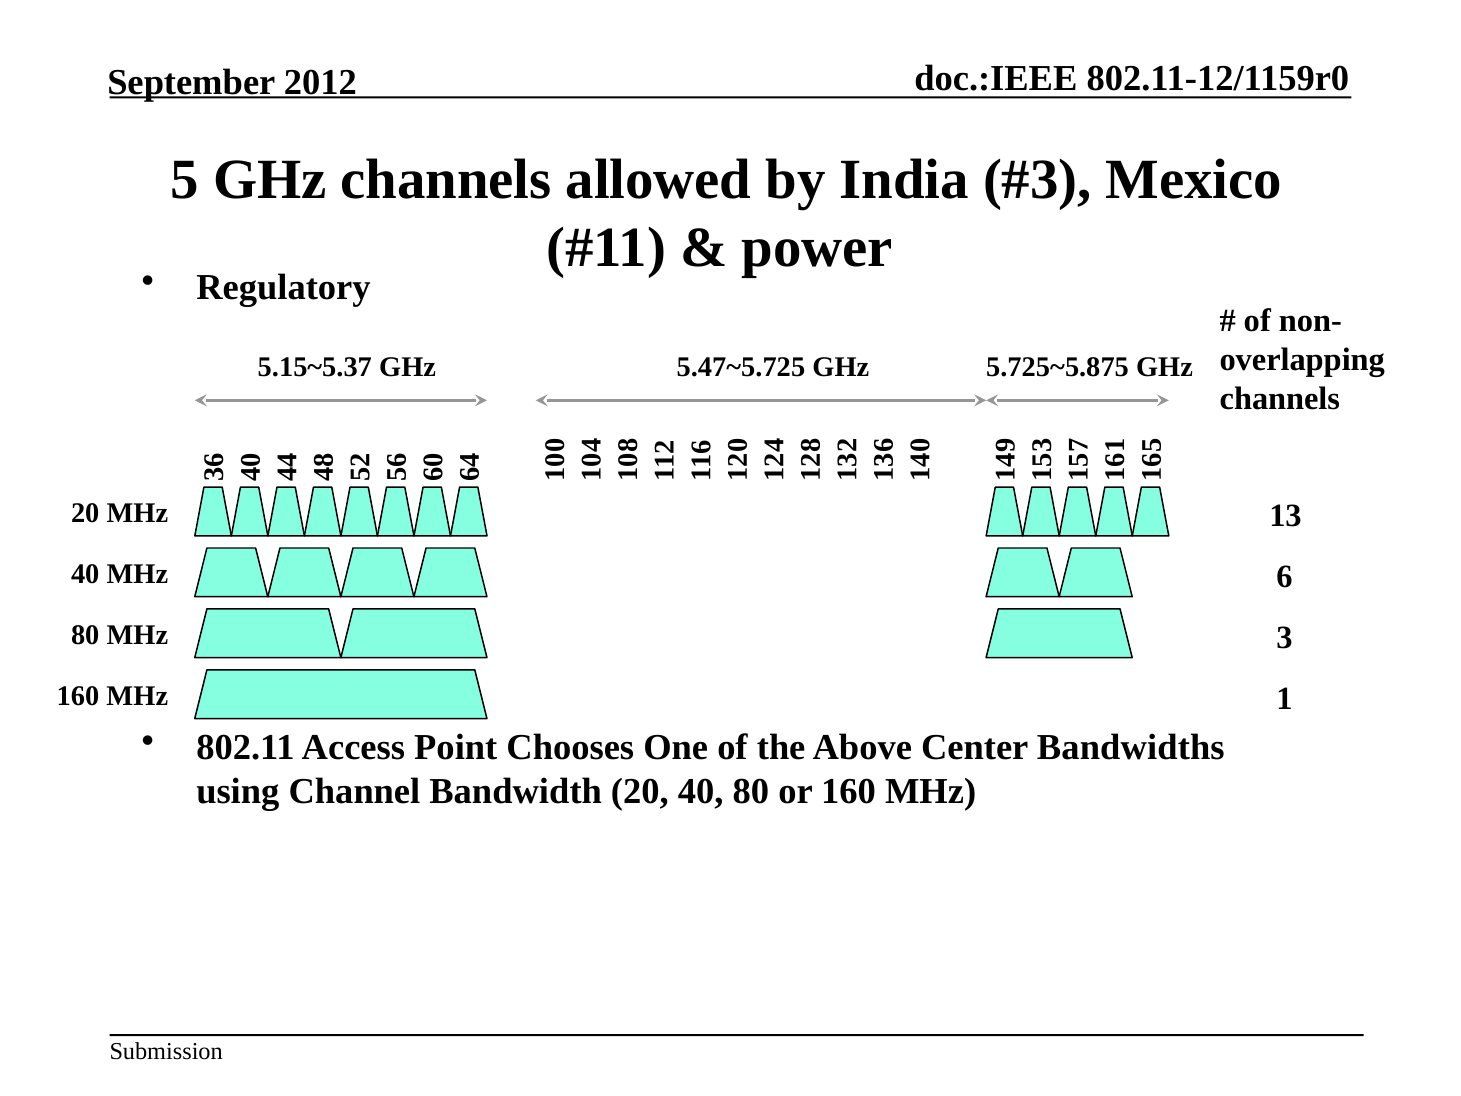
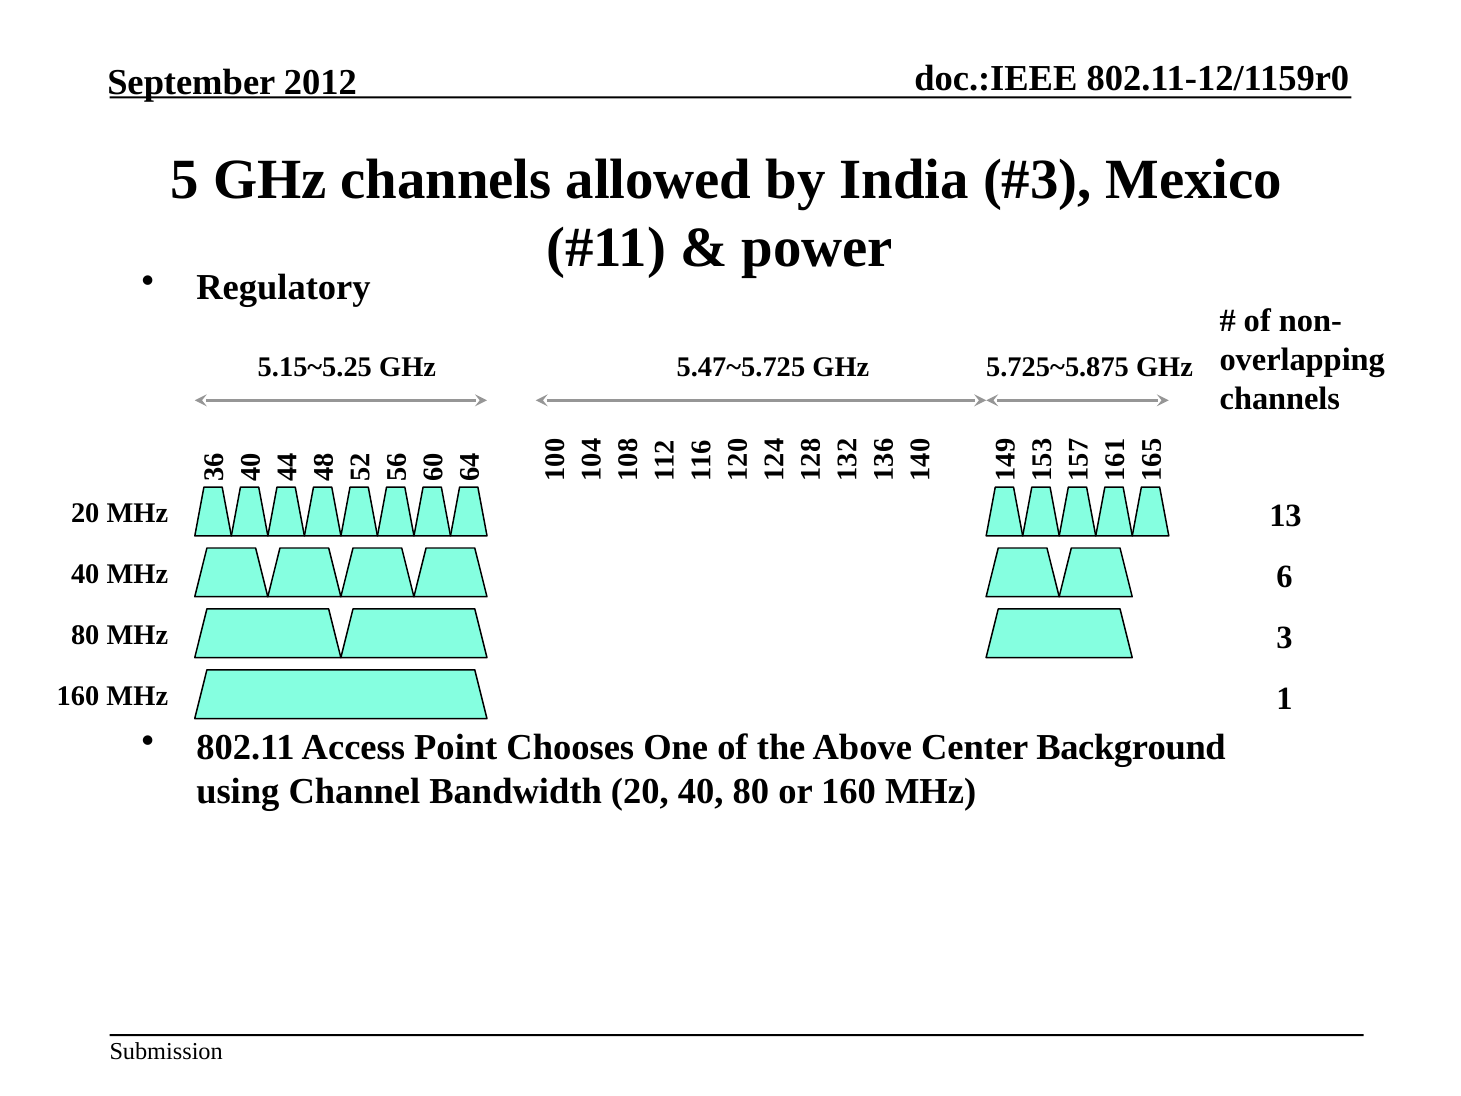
5.15~5.37: 5.15~5.37 -> 5.15~5.25 (315, 367)
Bandwidths: Bandwidths -> Background (1131, 748)
